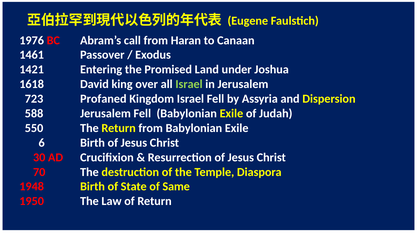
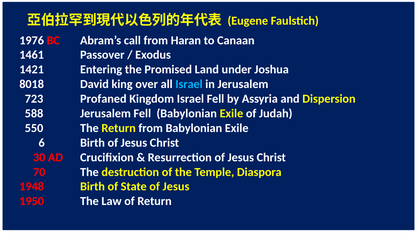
1618: 1618 -> 8018 (32, 84)
Israel colour: light green -> light blue (189, 84)
State of Same: Same -> Jesus (176, 186)
